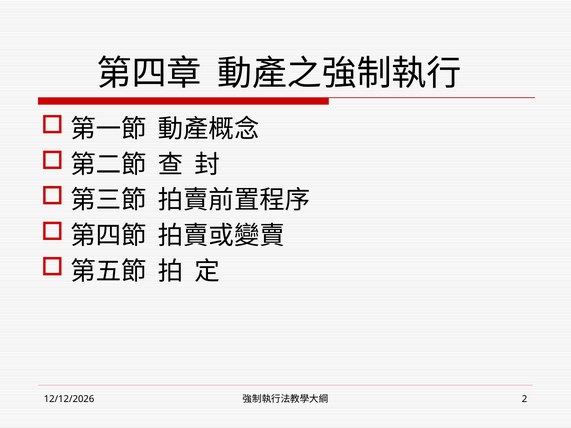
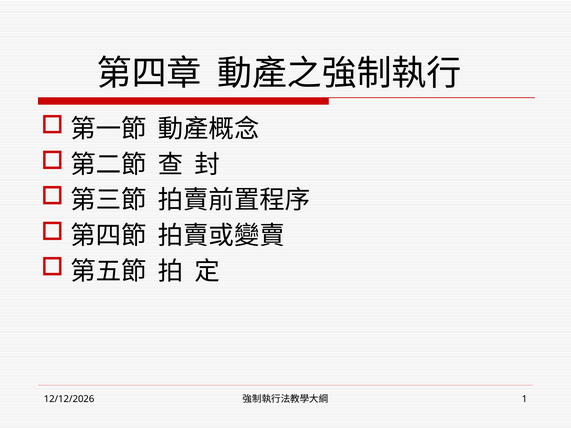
2: 2 -> 1 (525, 399)
